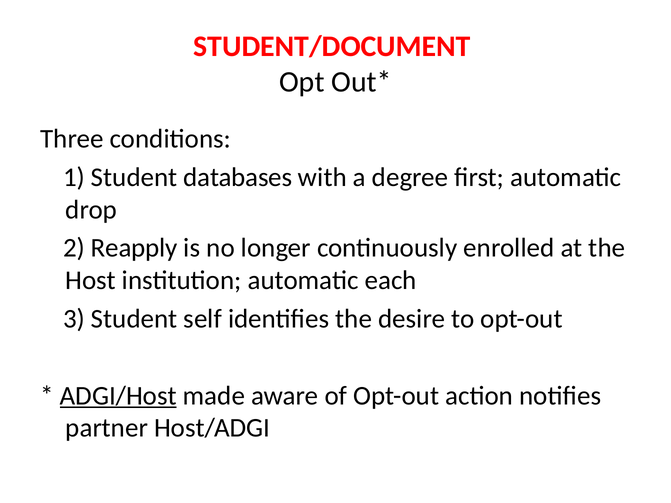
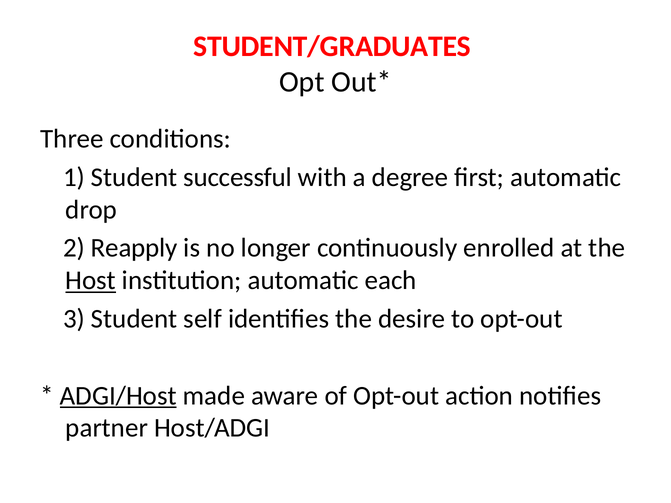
STUDENT/DOCUMENT: STUDENT/DOCUMENT -> STUDENT/GRADUATES (332, 46)
databases: databases -> successful (238, 177)
Host underline: none -> present (91, 281)
